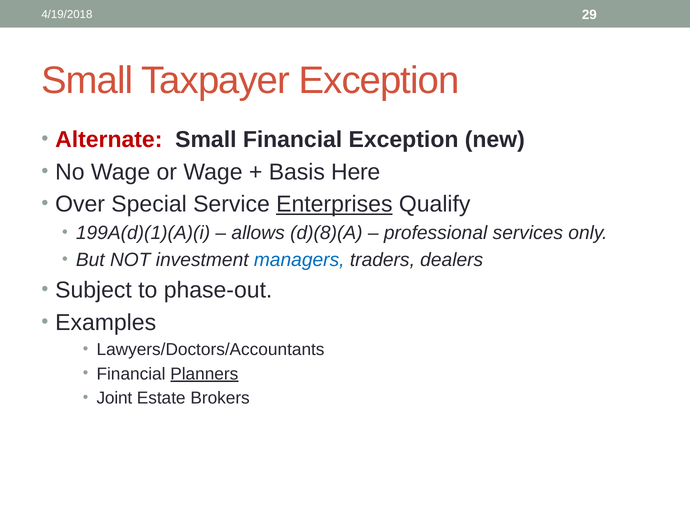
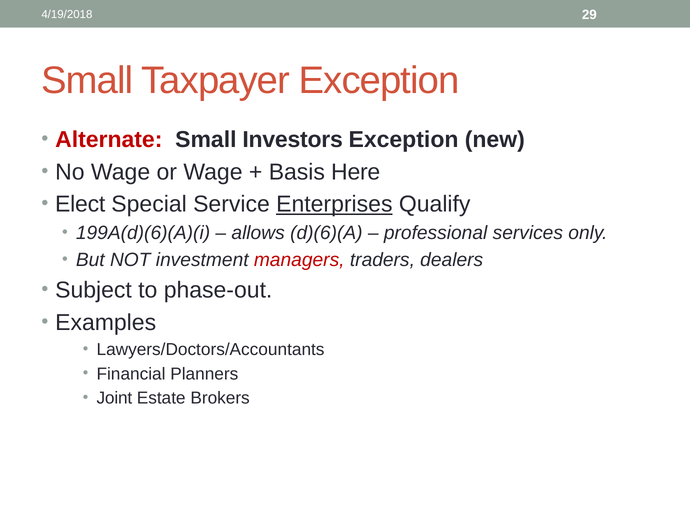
Small Financial: Financial -> Investors (293, 140)
Over: Over -> Elect (80, 204)
199A(d)(1)(A)(i: 199A(d)(1)(A)(i -> 199A(d)(6)(A)(i (143, 233)
d)(8)(A: d)(8)(A -> d)(6)(A (326, 233)
managers colour: blue -> red (299, 260)
Planners underline: present -> none (204, 373)
